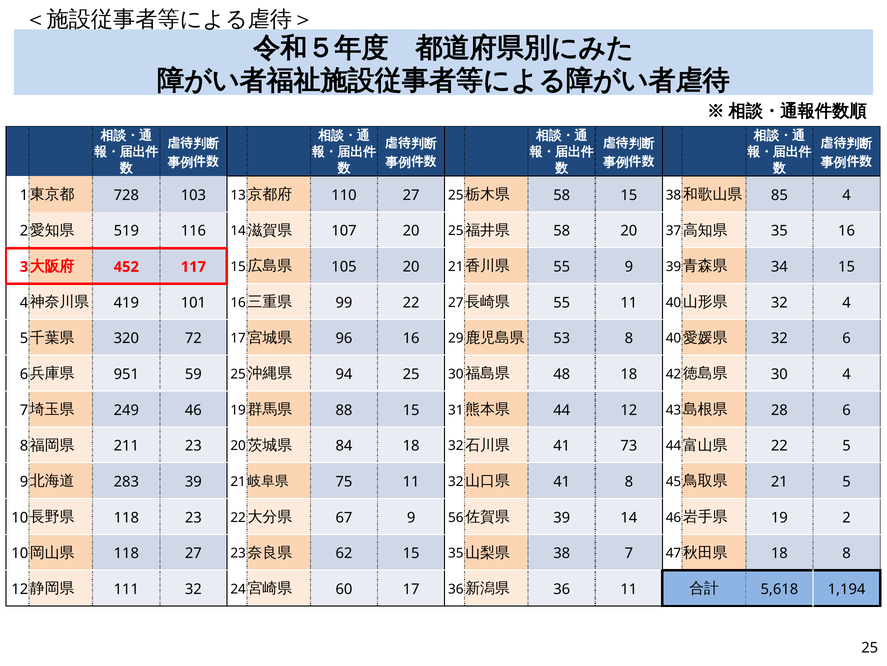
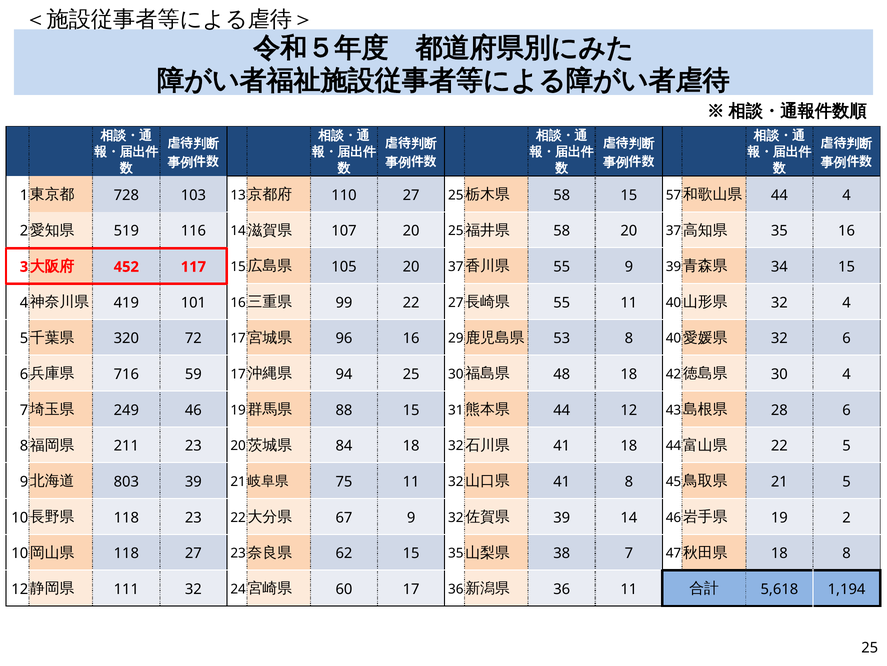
15 38: 38 -> 57 (674, 195)
85: 85 -> 44 (779, 195)
105 20 21: 21 -> 37 (456, 267)
951: 951 -> 716 (126, 374)
59 25: 25 -> 17 (238, 374)
41 73: 73 -> 18 (629, 446)
283: 283 -> 803 (126, 481)
9 56: 56 -> 32 (456, 517)
